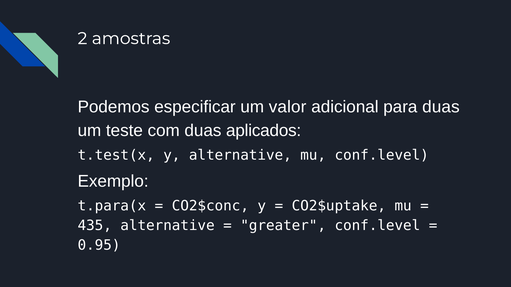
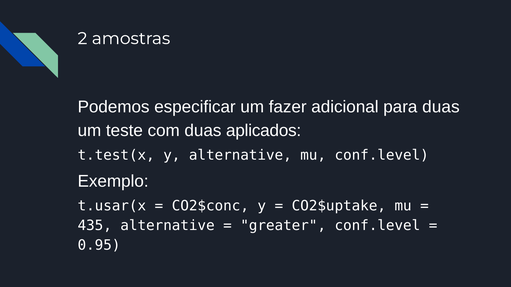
valor: valor -> fazer (288, 107)
t.para(x: t.para(x -> t.usar(x (112, 206)
